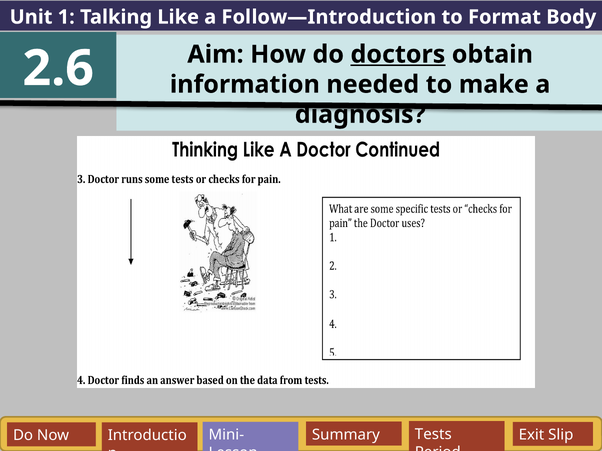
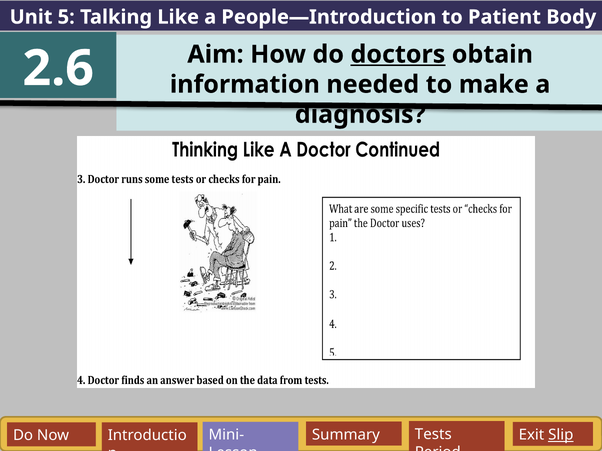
1: 1 -> 5 (66, 17)
Follow—Introduction: Follow—Introduction -> People—Introduction (329, 17)
Format: Format -> Patient (504, 17)
Slip underline: none -> present (561, 435)
